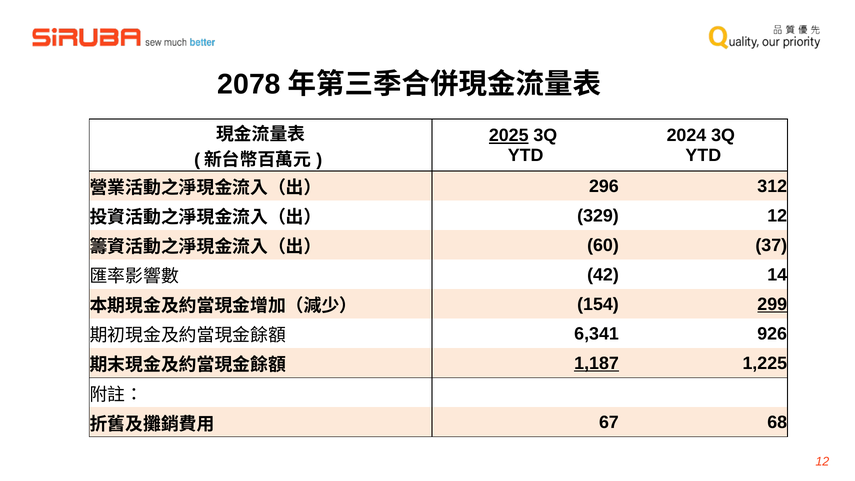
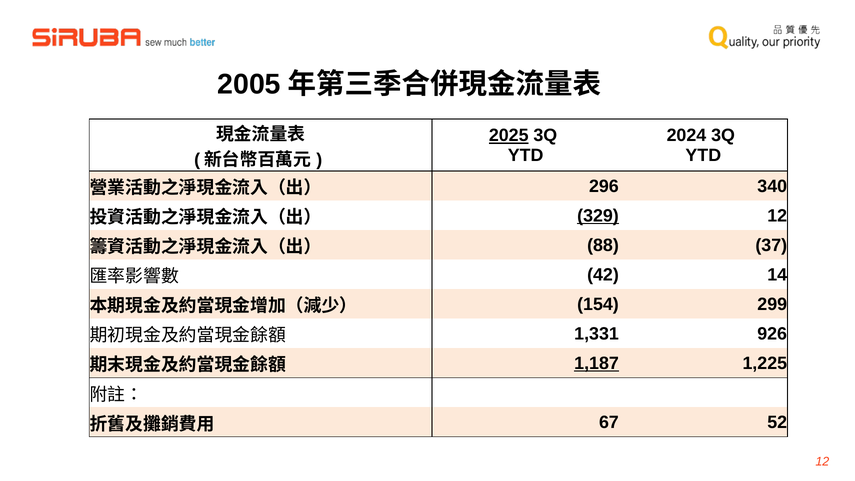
2078: 2078 -> 2005 (249, 84)
312: 312 -> 340 (772, 186)
329 underline: none -> present (598, 216)
60: 60 -> 88 (603, 245)
299 underline: present -> none (772, 304)
6,341: 6,341 -> 1,331 (597, 334)
68: 68 -> 52 (777, 422)
